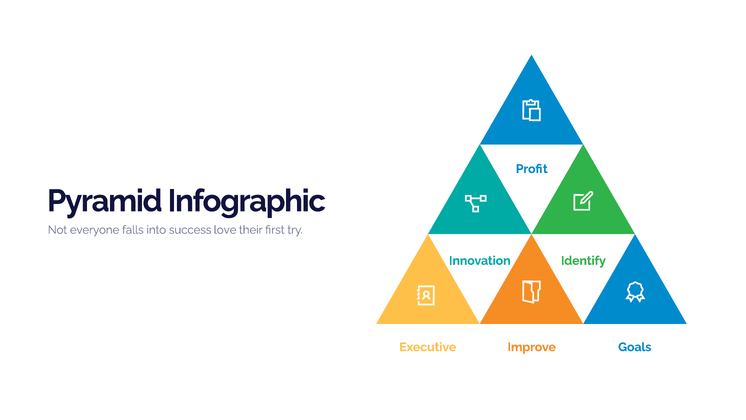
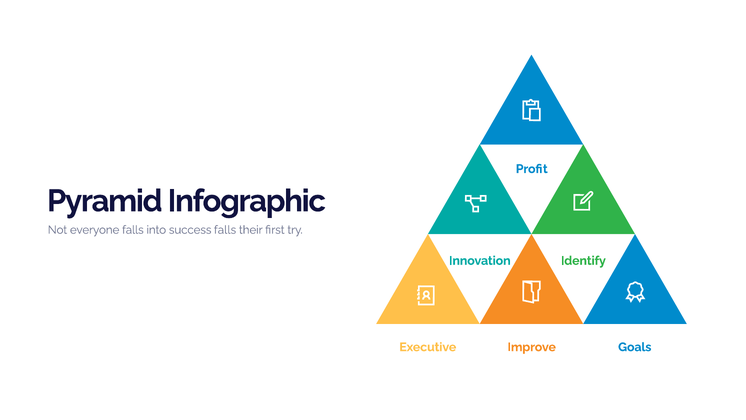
success love: love -> falls (225, 230)
